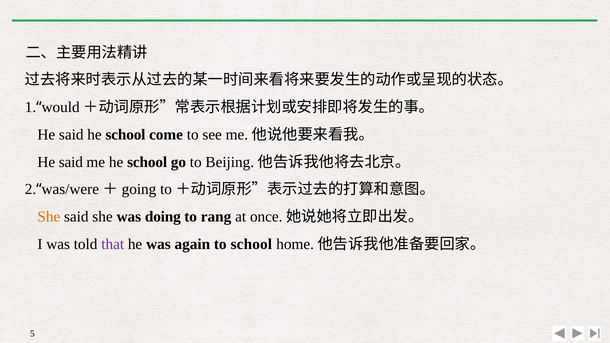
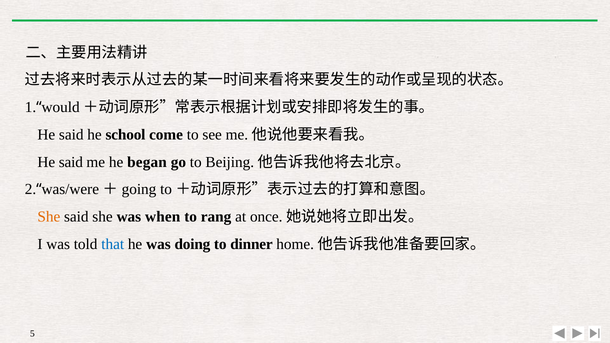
me he school: school -> began (147, 162)
doing: doing -> when (163, 217)
that colour: purple -> blue (113, 244)
again: again -> doing (192, 244)
to school: school -> dinner (251, 244)
